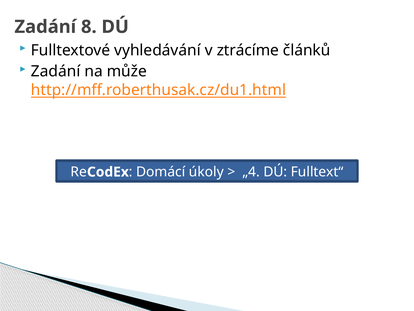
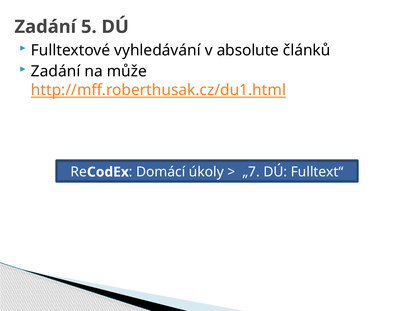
8: 8 -> 5 (89, 27)
ztrácíme: ztrácíme -> absolute (248, 50)
„4: „4 -> „7 (251, 172)
